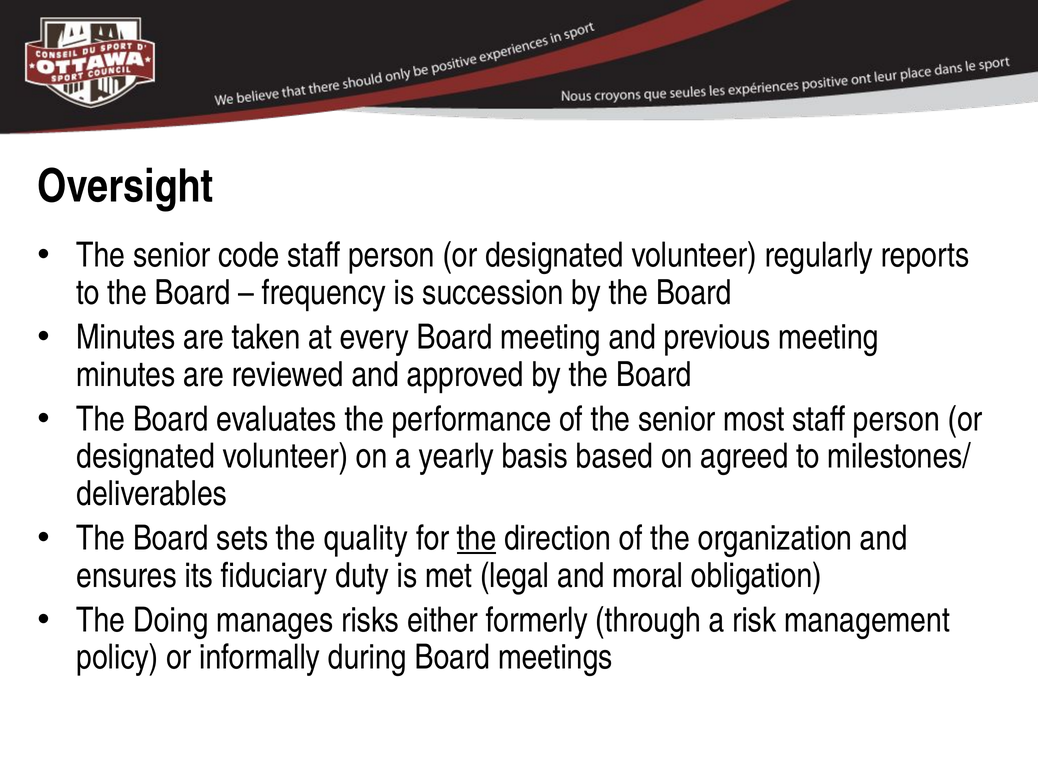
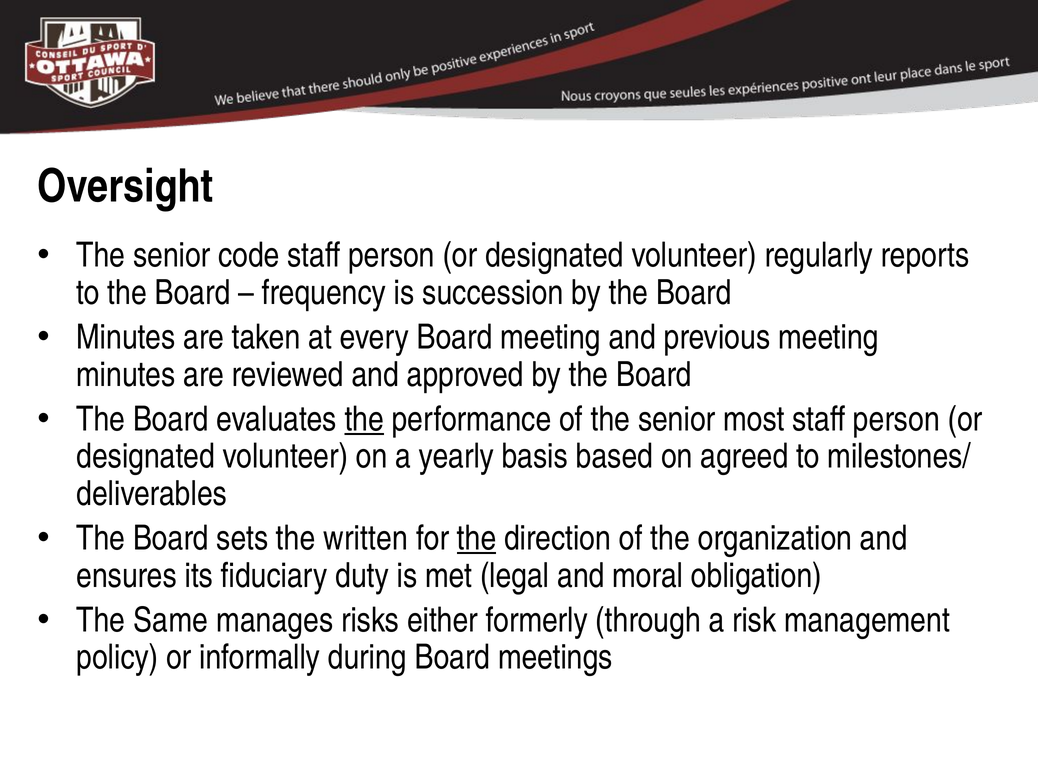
the underline: none -> present (364, 419)
quality: quality -> written (366, 539)
Doing: Doing -> Same (171, 621)
